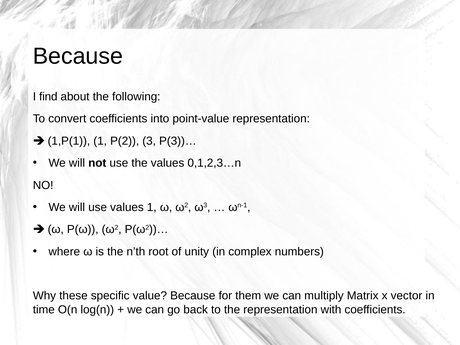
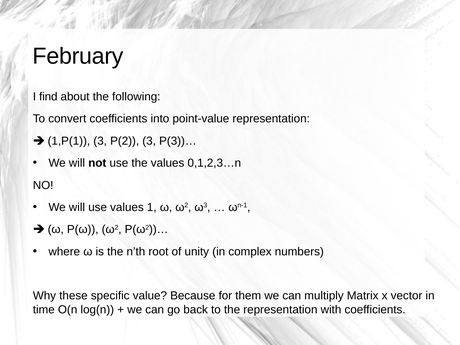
Because: Because -> February (78, 56)
1,P(1 1: 1 -> 3 (100, 141)
